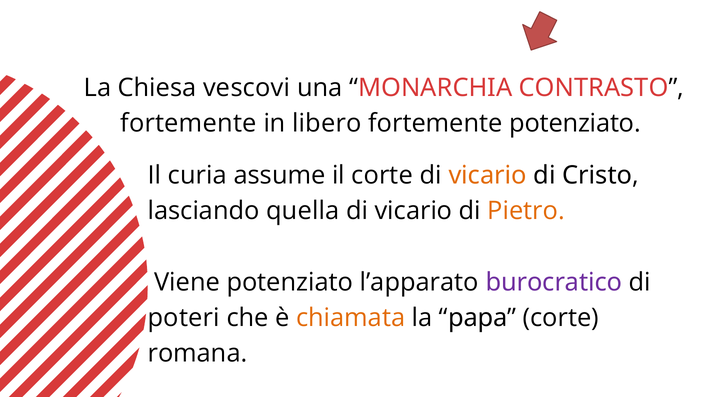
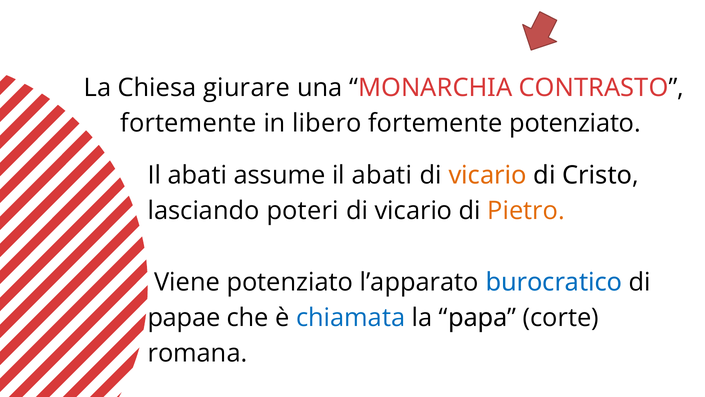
vescovi: vescovi -> giurare (247, 88)
curia: curia -> abati (197, 175)
assume il corte: corte -> abati (382, 175)
quella: quella -> poteri (303, 211)
burocratico colour: purple -> blue (554, 282)
poteri: poteri -> papae (184, 317)
chiamata colour: orange -> blue (351, 317)
